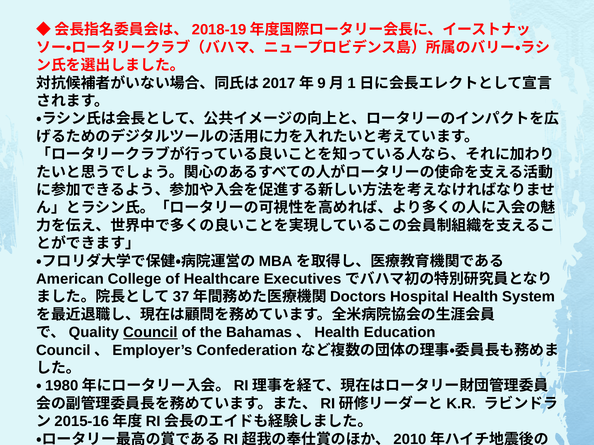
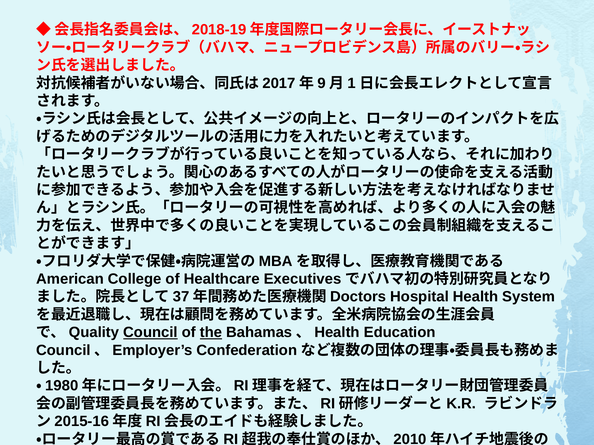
the underline: none -> present (211, 333)
